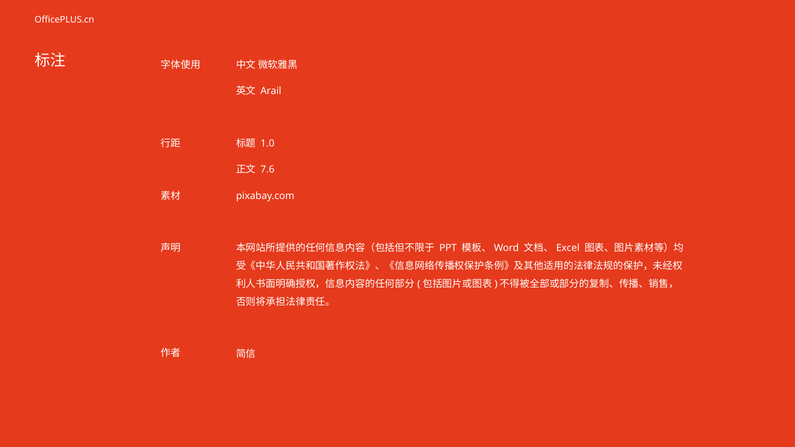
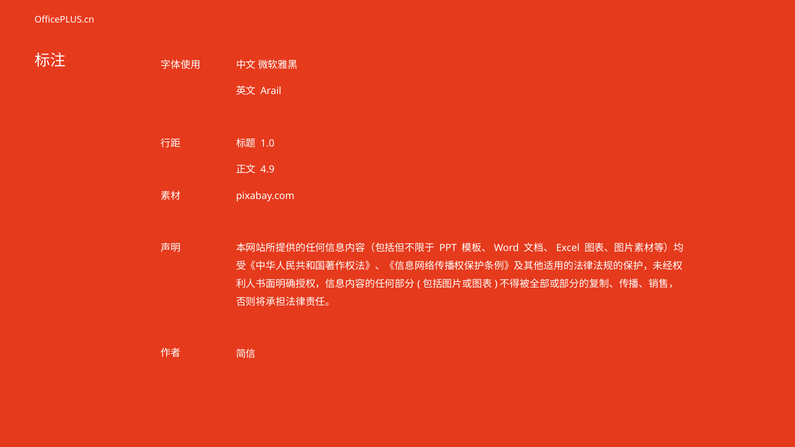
7.6: 7.6 -> 4.9 (267, 170)
